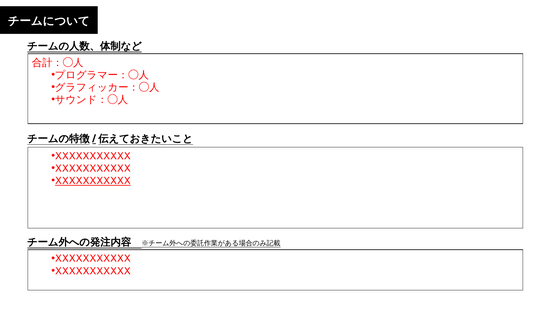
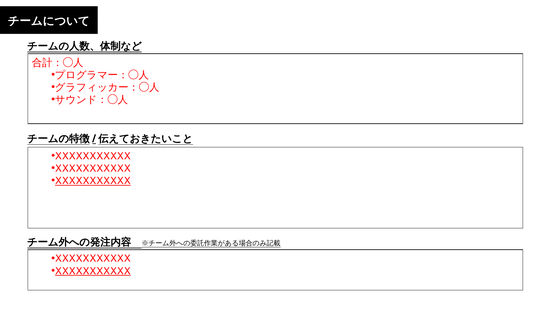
XXXXXXXXXXX underline: none -> present (93, 271)
